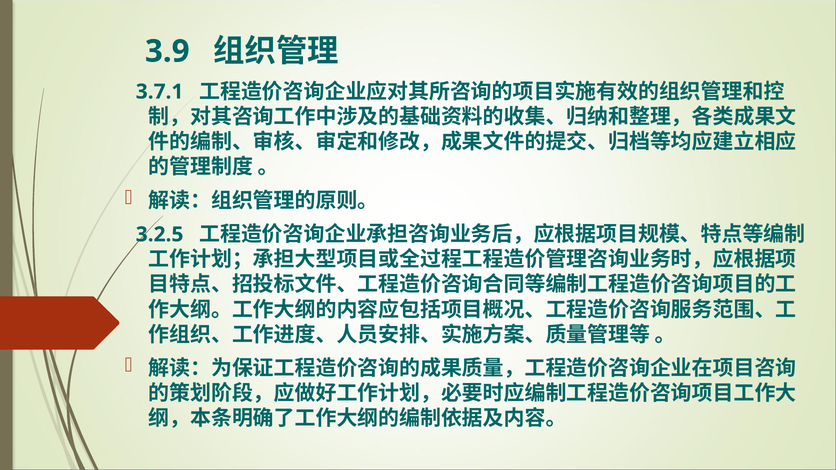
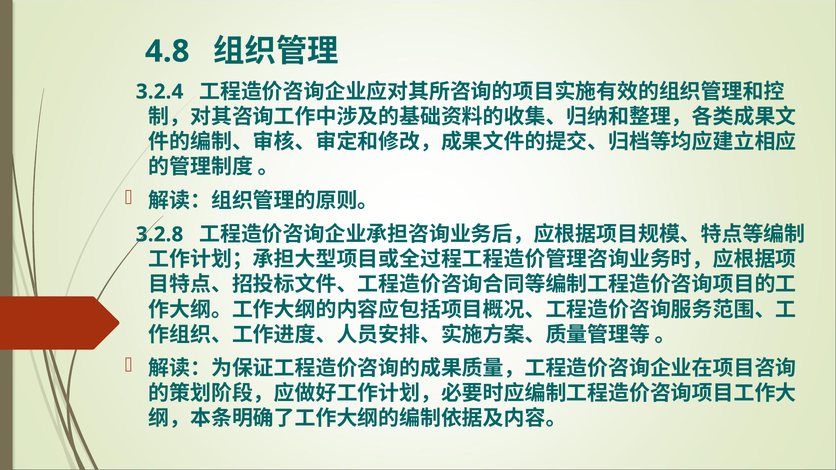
3.9: 3.9 -> 4.8 (167, 51)
3.7.1: 3.7.1 -> 3.2.4 (160, 92)
3.2.5: 3.2.5 -> 3.2.8 (160, 235)
